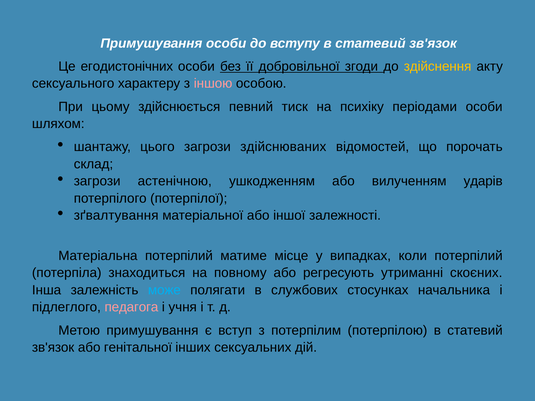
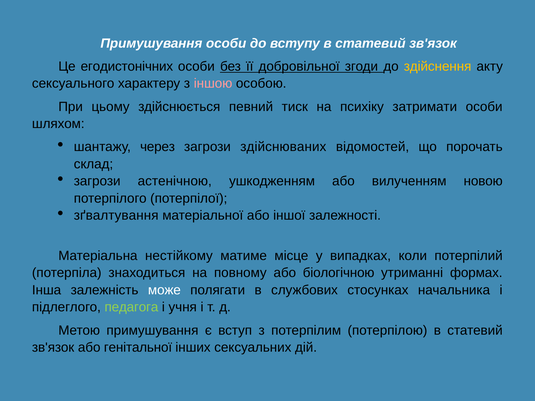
періодами: періодами -> затримати (425, 107)
цього: цього -> через (158, 147)
ударів: ударів -> новою (483, 181)
Матеріальна потерпілий: потерпілий -> нестійкому (179, 256)
регресують: регресують -> біологічною (339, 273)
скоєних: скоєних -> формах (476, 273)
може colour: light blue -> white (164, 290)
педагога colour: pink -> light green (131, 307)
